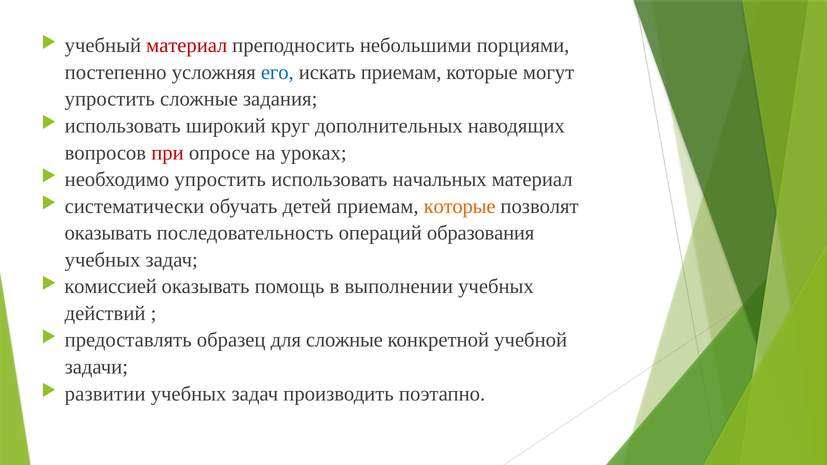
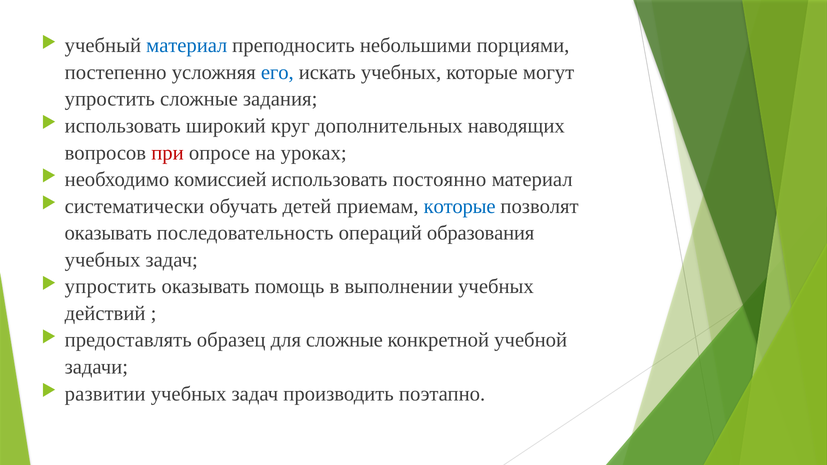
материал colour: red -> blue (187, 46)
искать приемам: приемам -> учебных (401, 72)
необходимо упростить: упростить -> комиссией (220, 180)
начальных: начальных -> постоянно (439, 180)
которые colour: orange -> blue (460, 206)
комиссией: комиссией -> упростить (110, 287)
